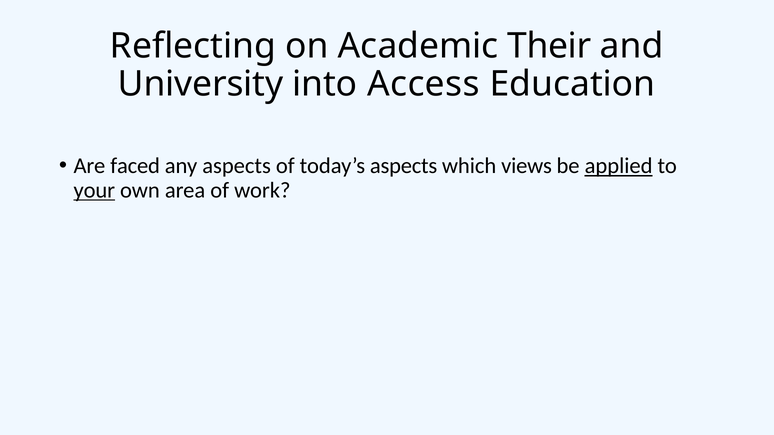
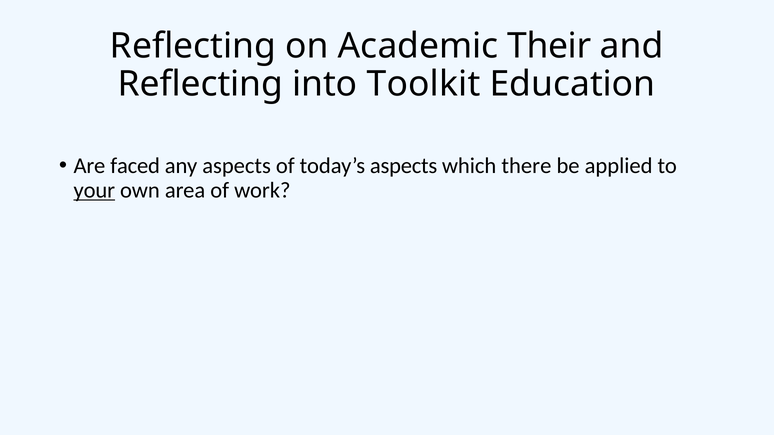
University: University -> Reflecting (200, 84)
Access: Access -> Toolkit (423, 84)
views: views -> there (526, 166)
applied underline: present -> none (619, 166)
